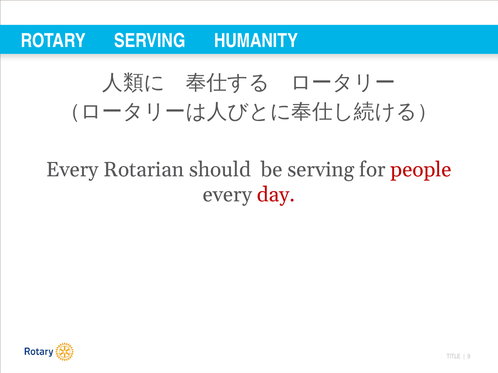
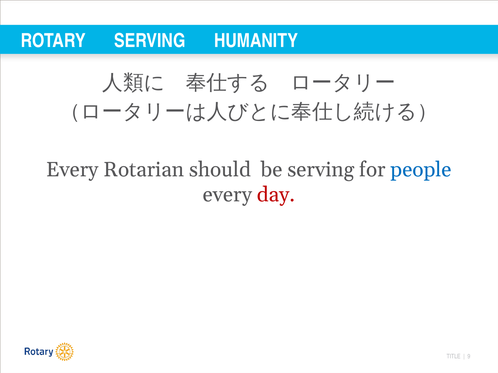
people colour: red -> blue (421, 170)
